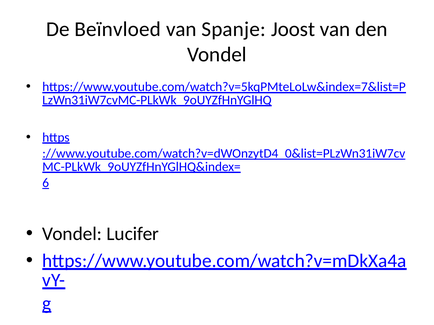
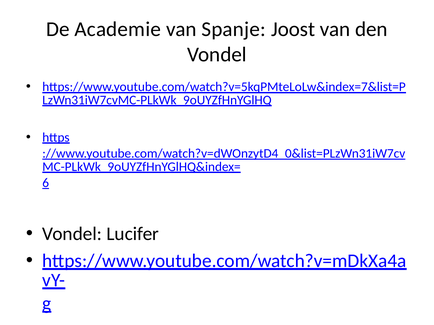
Beïnvloed: Beïnvloed -> Academie (118, 29)
